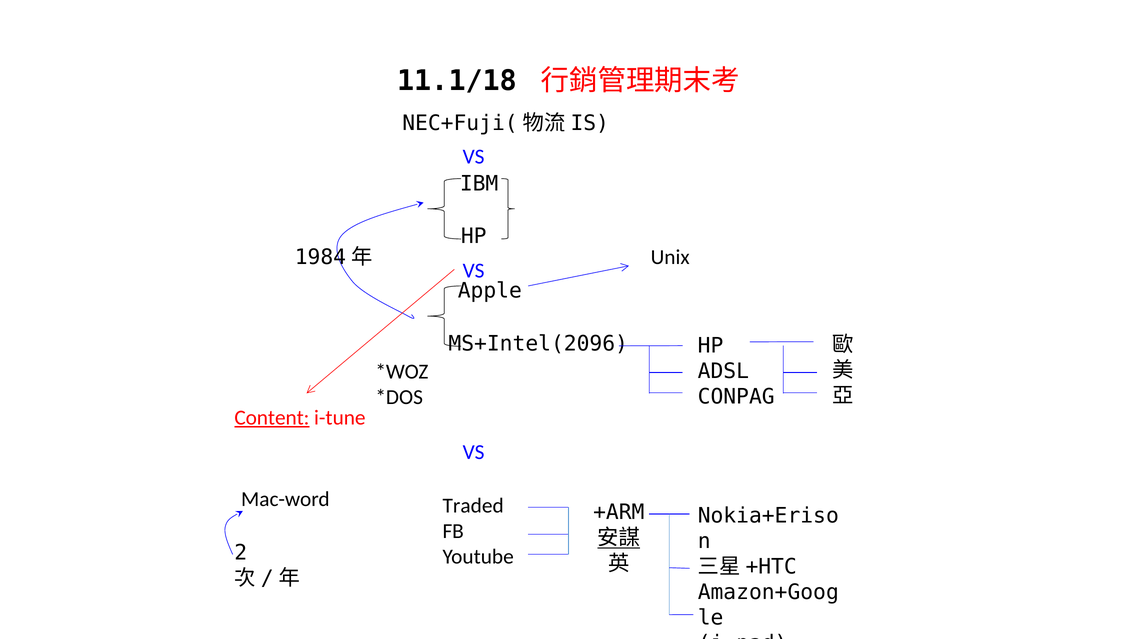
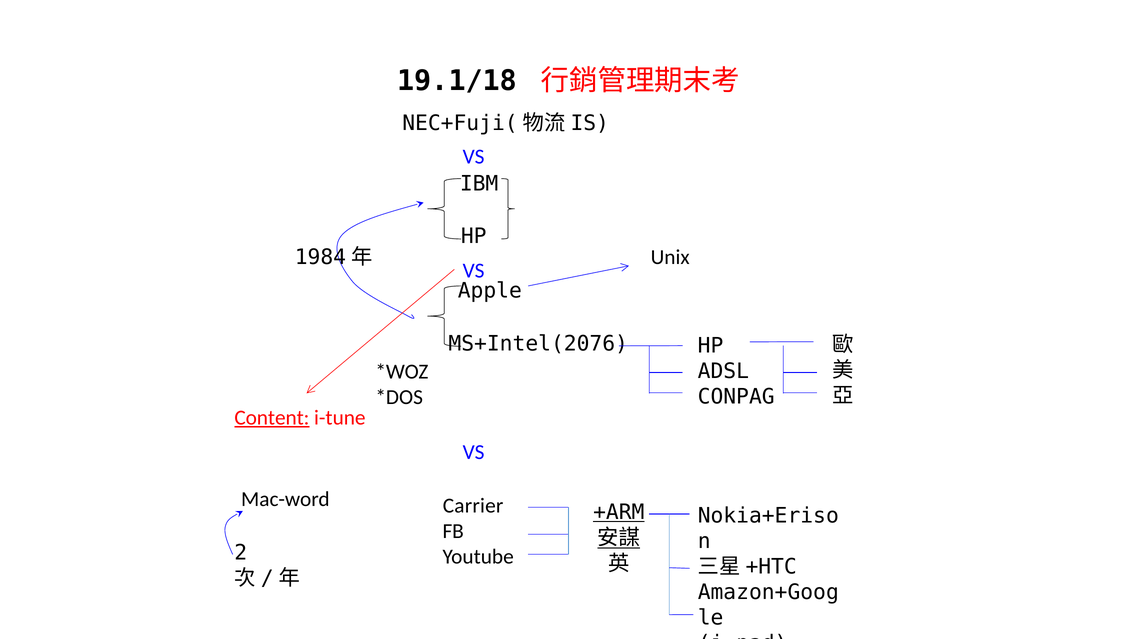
11.1/18: 11.1/18 -> 19.1/18 (457, 81)
MS+Intel(2096: MS+Intel(2096 -> MS+Intel(2076 (538, 344)
Traded: Traded -> Carrier (473, 506)
+ARM underline: none -> present (619, 513)
